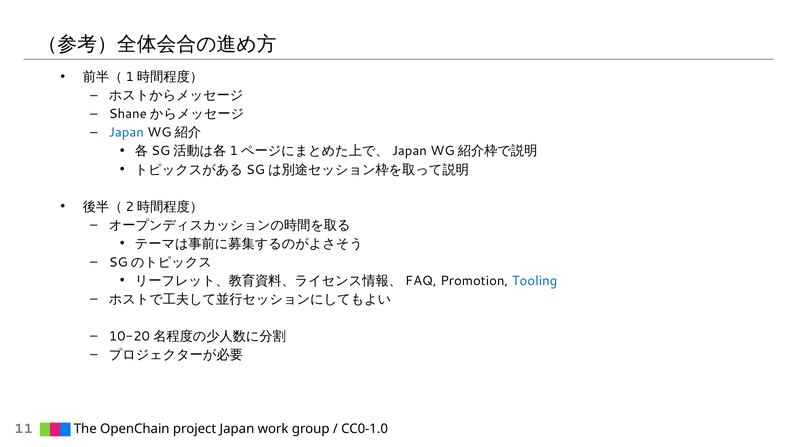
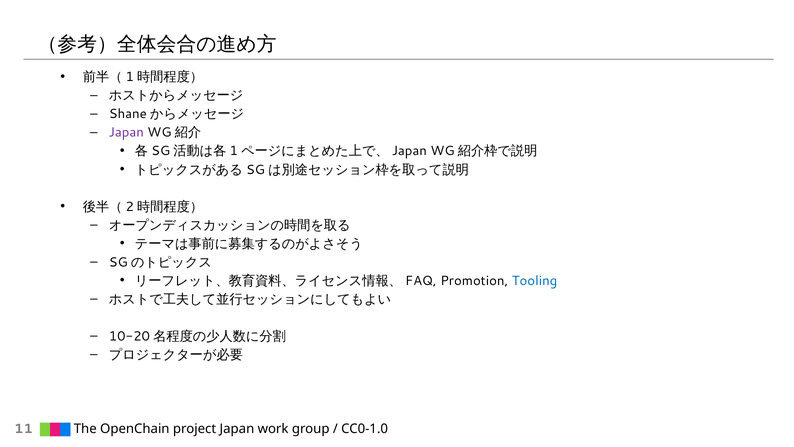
Japan colour: blue -> purple (126, 133)
